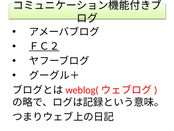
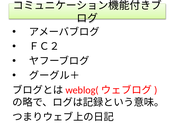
ＦＣ２ underline: present -> none (44, 46)
